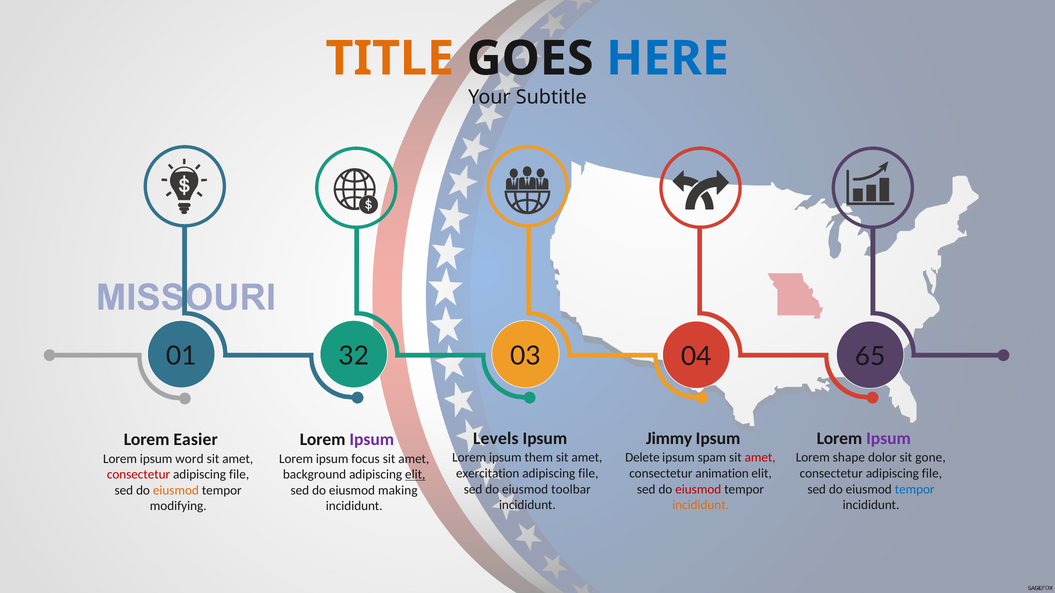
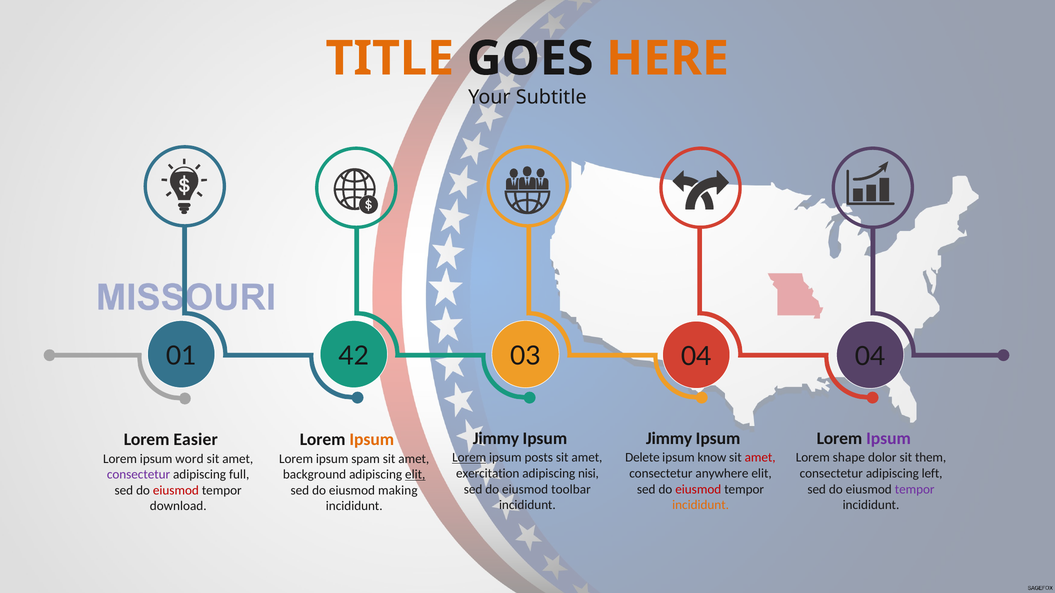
HERE colour: blue -> orange (668, 59)
32: 32 -> 42 (354, 356)
04 65: 65 -> 04 (870, 357)
Levels: Levels -> Jimmy (496, 439)
Ipsum colour: purple -> orange (372, 440)
Lorem underline: none -> present (469, 458)
them: them -> posts (539, 458)
spam: spam -> know (712, 458)
gone: gone -> them (931, 458)
focus: focus -> spam (366, 459)
file: file -> nisi (588, 474)
animation: animation -> anywhere (722, 474)
file: file -> left (932, 474)
consectetur colour: red -> purple (139, 475)
file: file -> full (239, 475)
tempor colour: blue -> purple (915, 490)
eiusmod colour: orange -> red (176, 491)
modifying: modifying -> download (178, 507)
